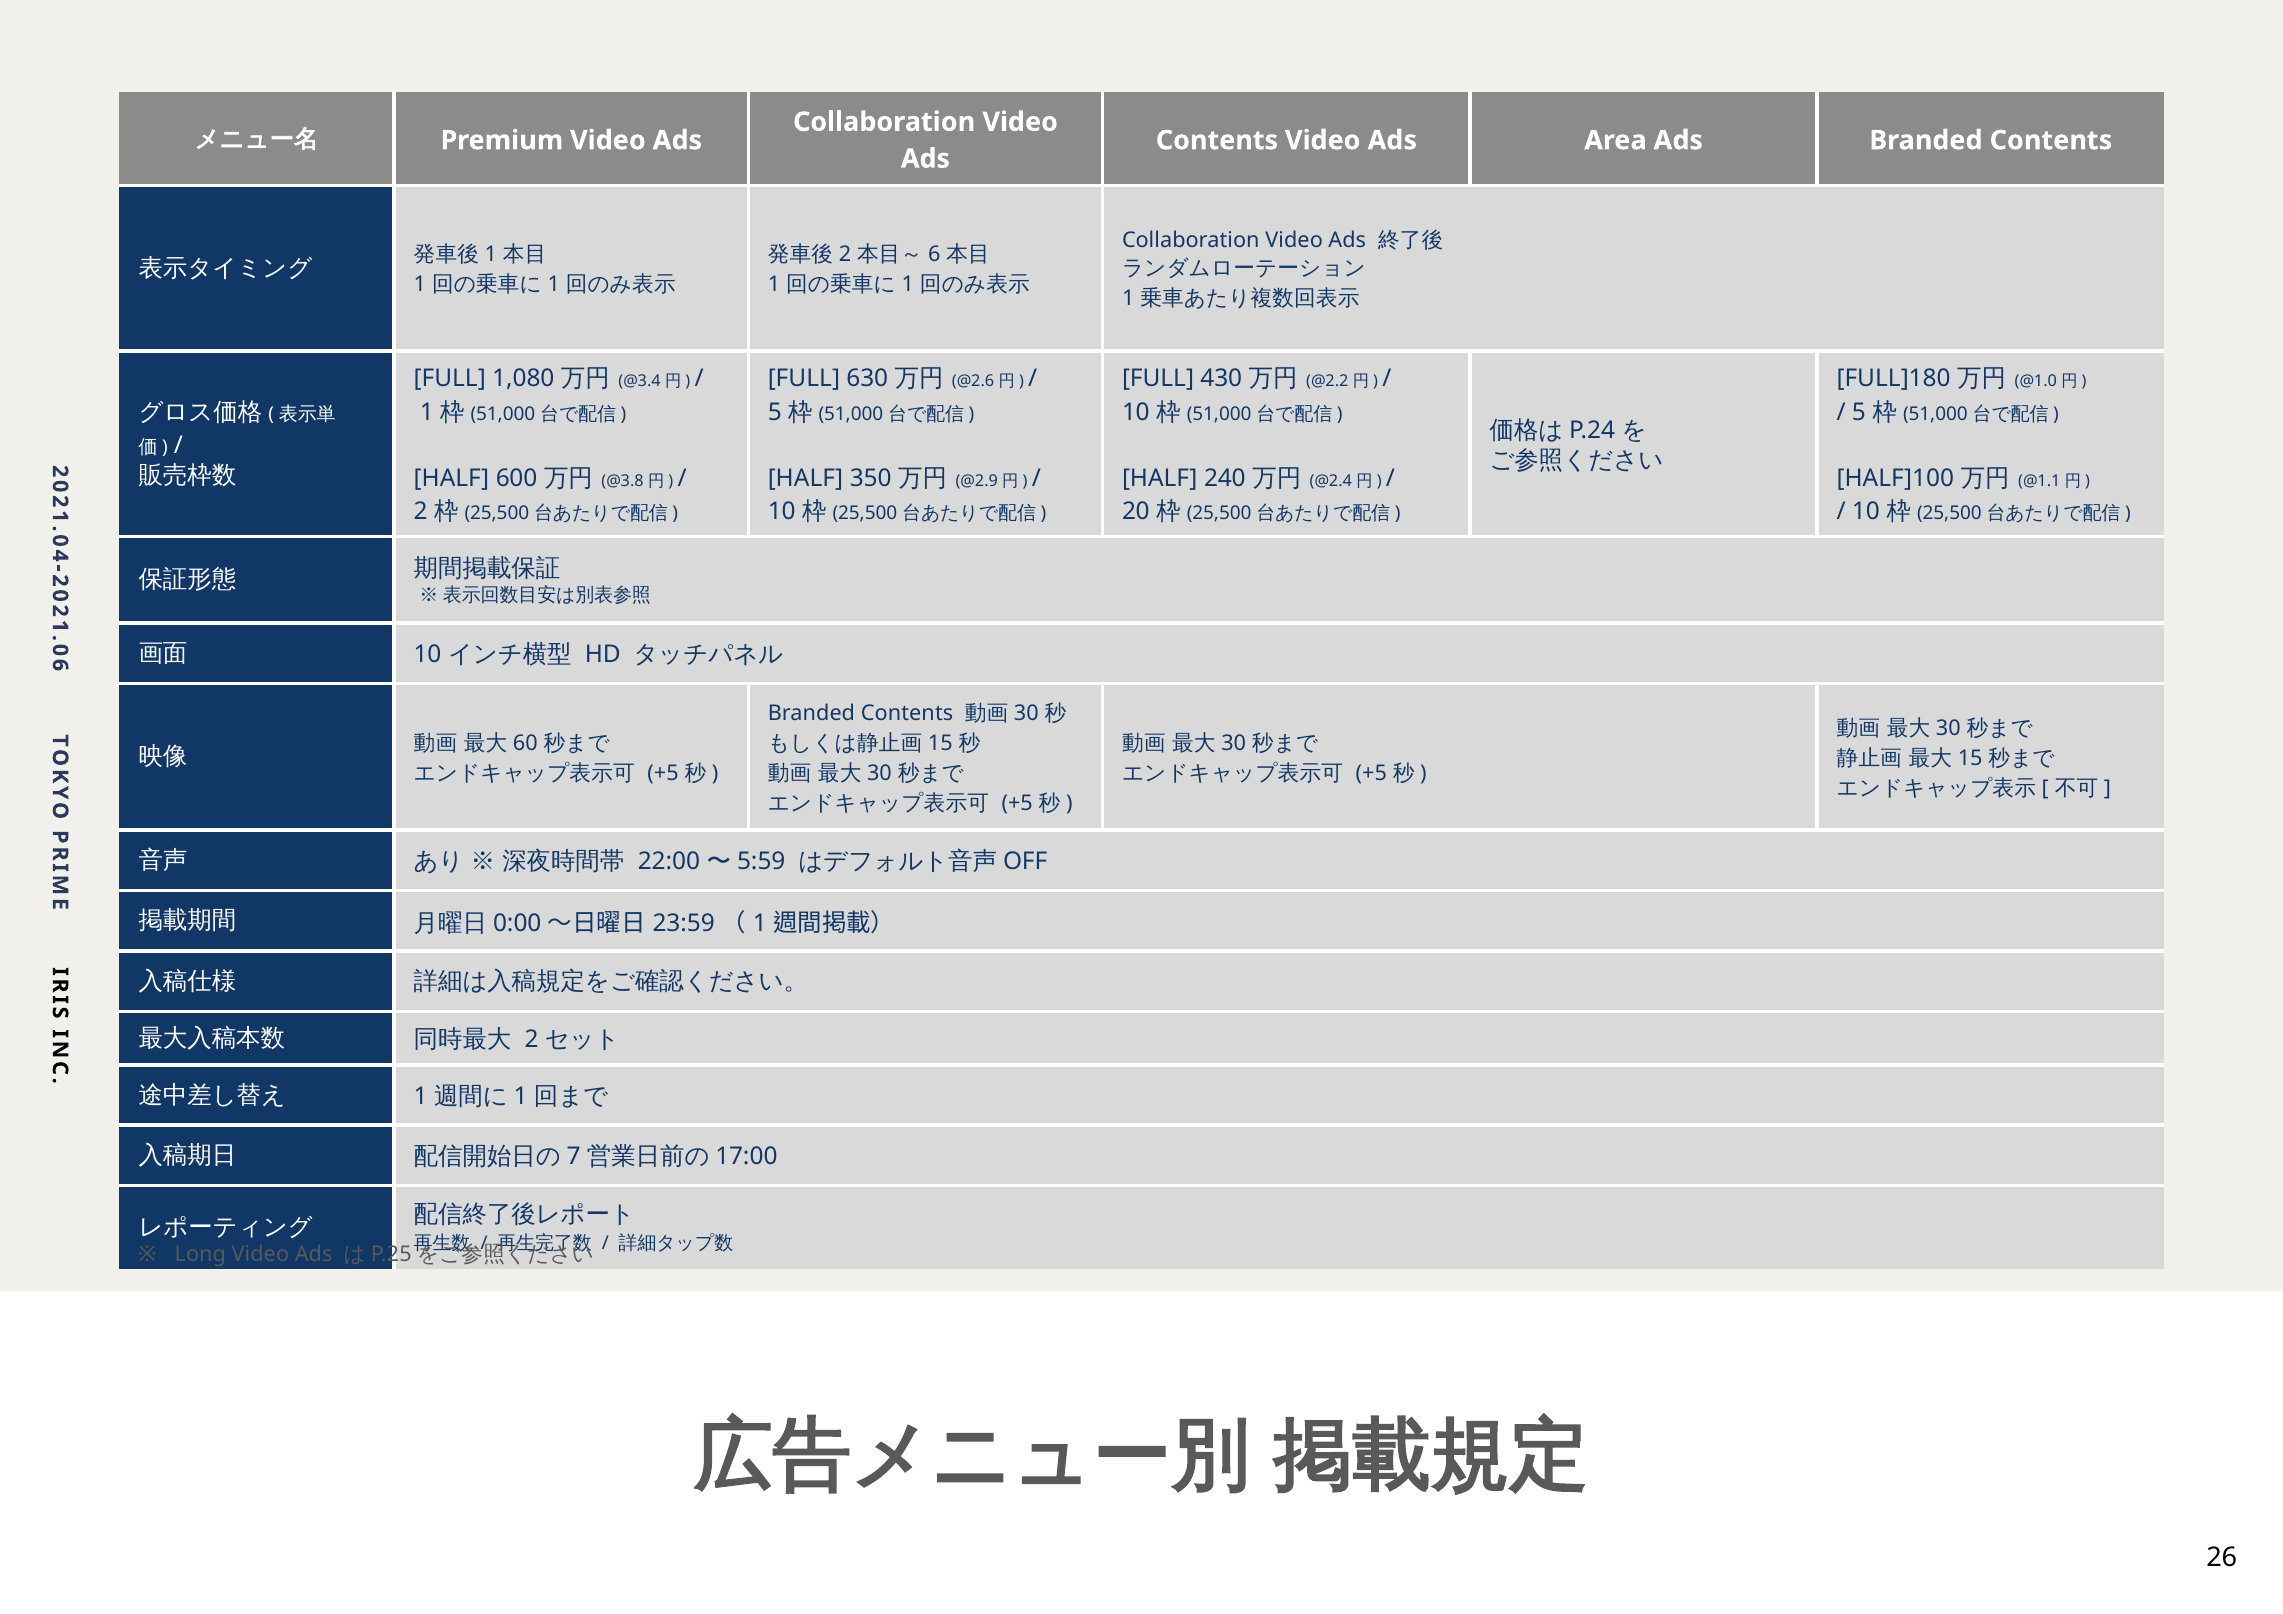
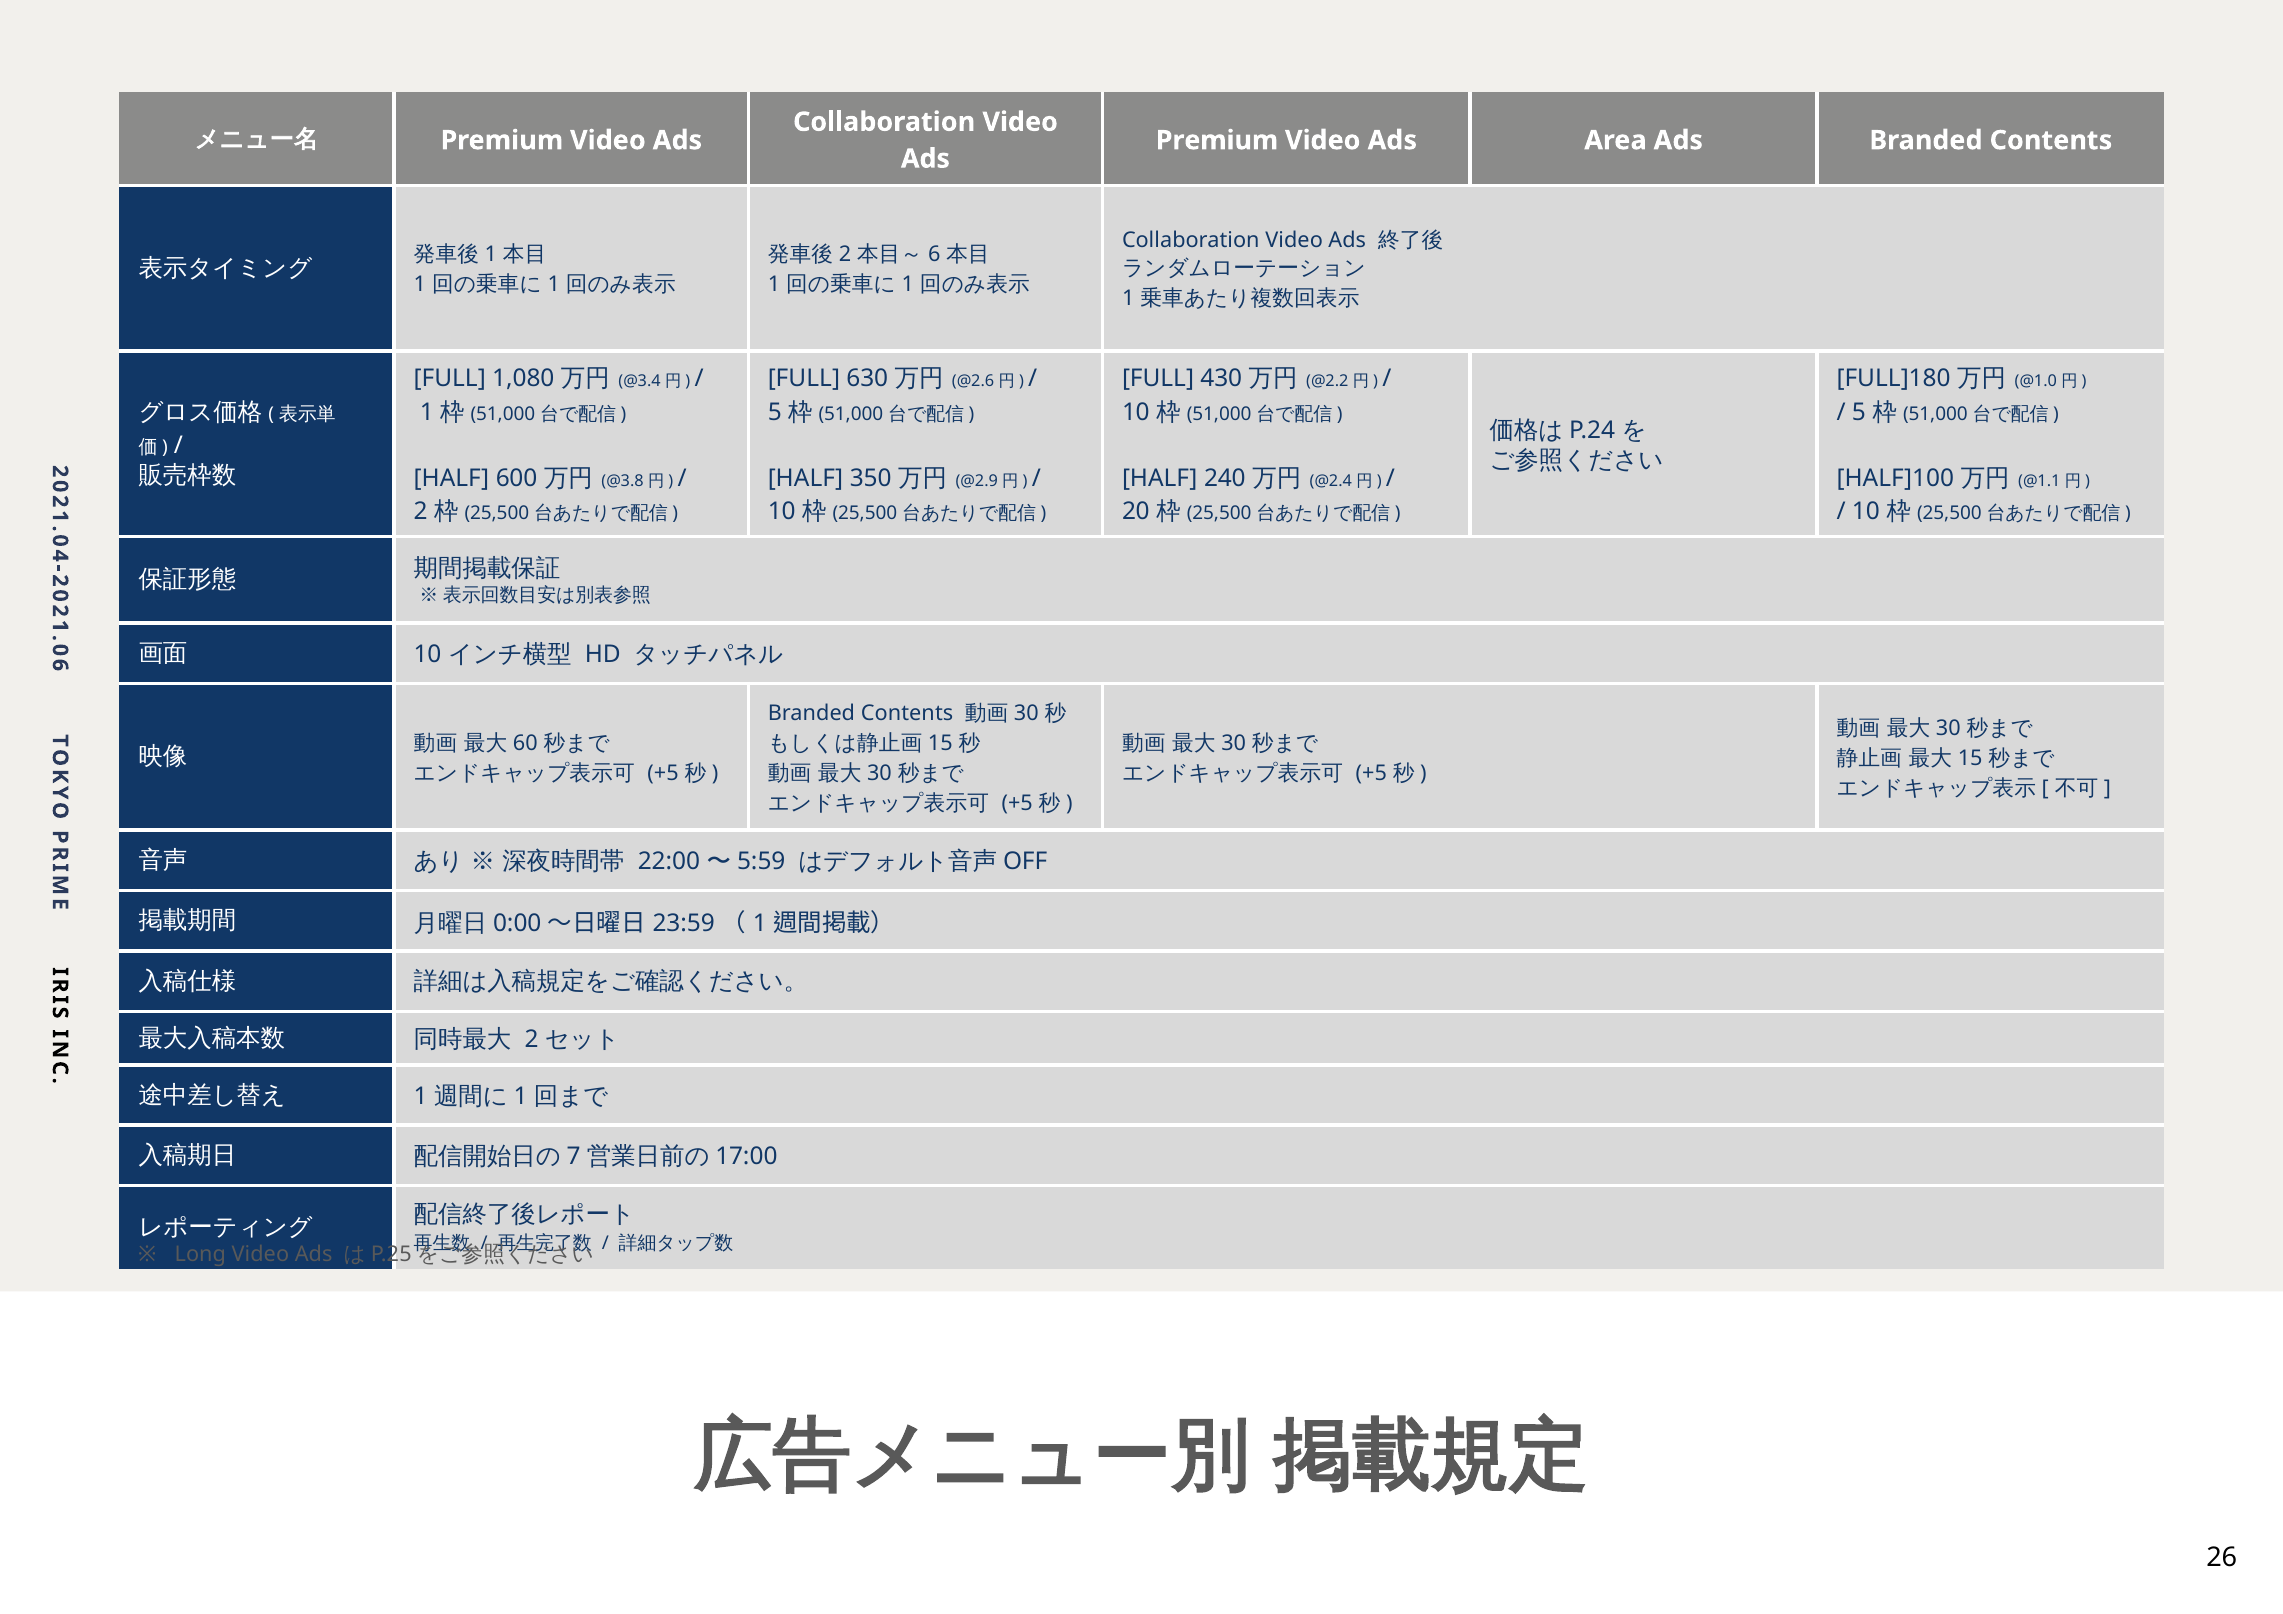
Contents: Contents -> Premium (1217, 140)
